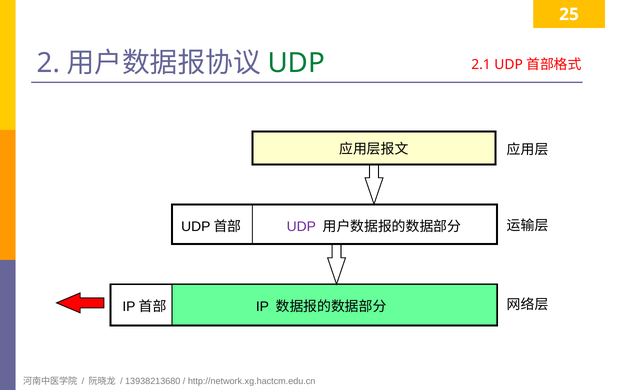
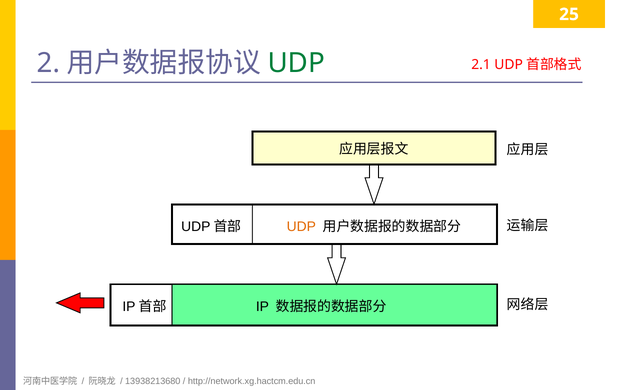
UDP colour: purple -> orange (301, 227)
